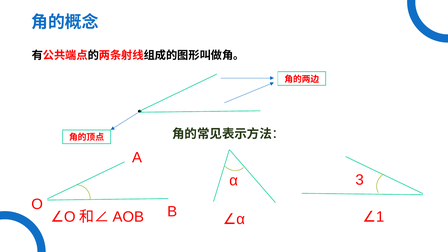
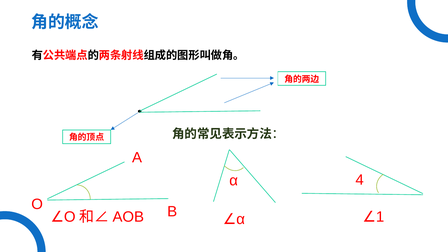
3: 3 -> 4 (360, 180)
